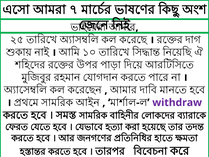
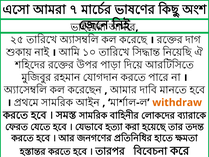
withdraw colour: purple -> orange (177, 102)
